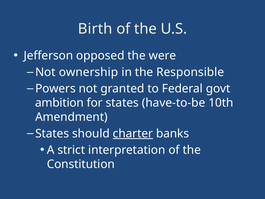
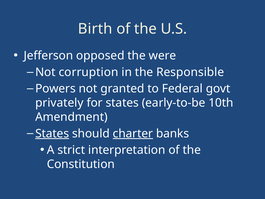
ownership: ownership -> corruption (88, 72)
ambition: ambition -> privately (59, 103)
have-to-be: have-to-be -> early-to-be (174, 103)
States underline: none -> present (52, 133)
